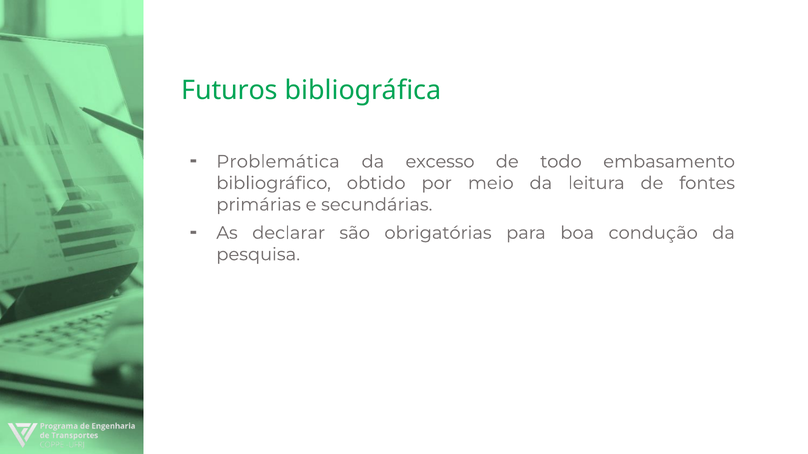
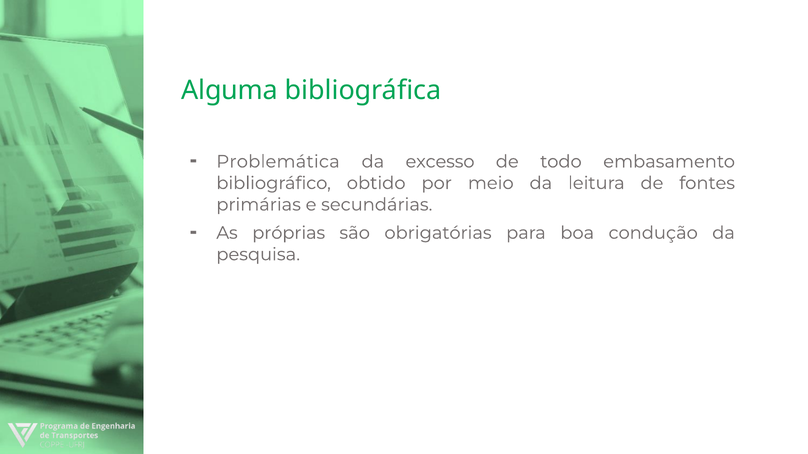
Futuros: Futuros -> Alguma (230, 90)
declarar: declarar -> próprias (289, 233)
